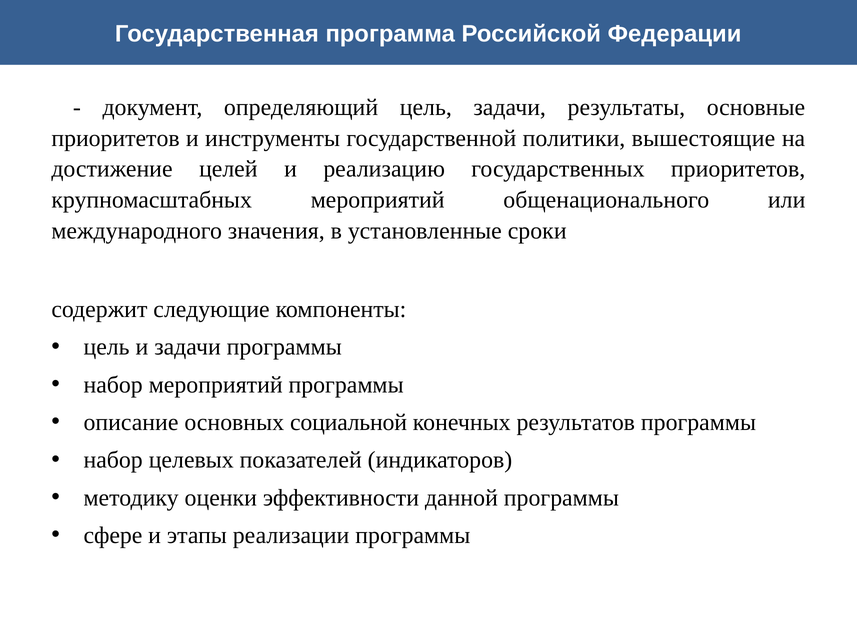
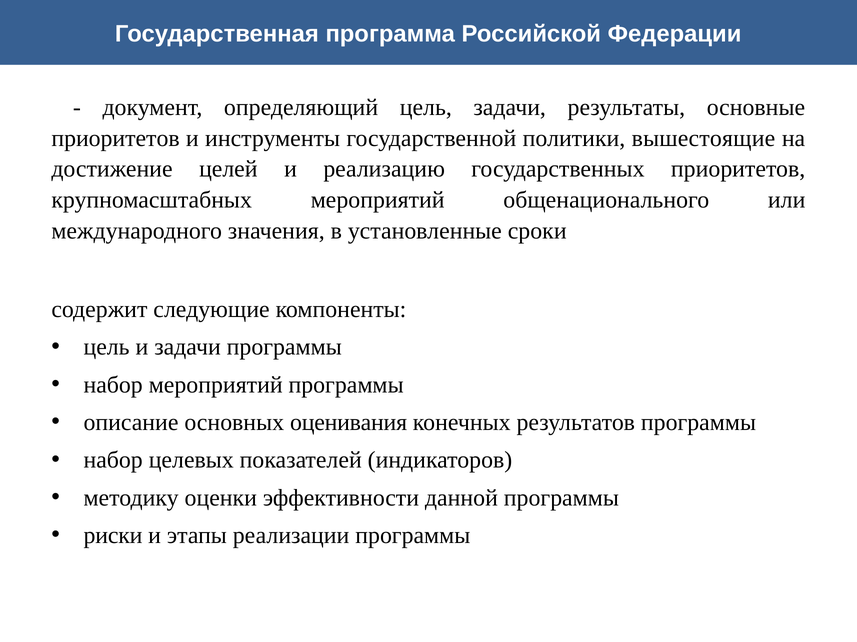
социальной: социальной -> оценивания (349, 423)
сфере: сфере -> риски (113, 536)
